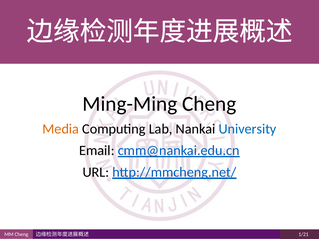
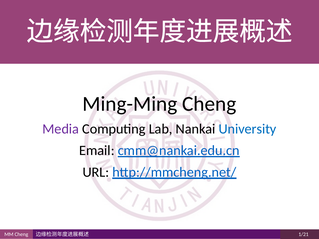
Media colour: orange -> purple (61, 129)
